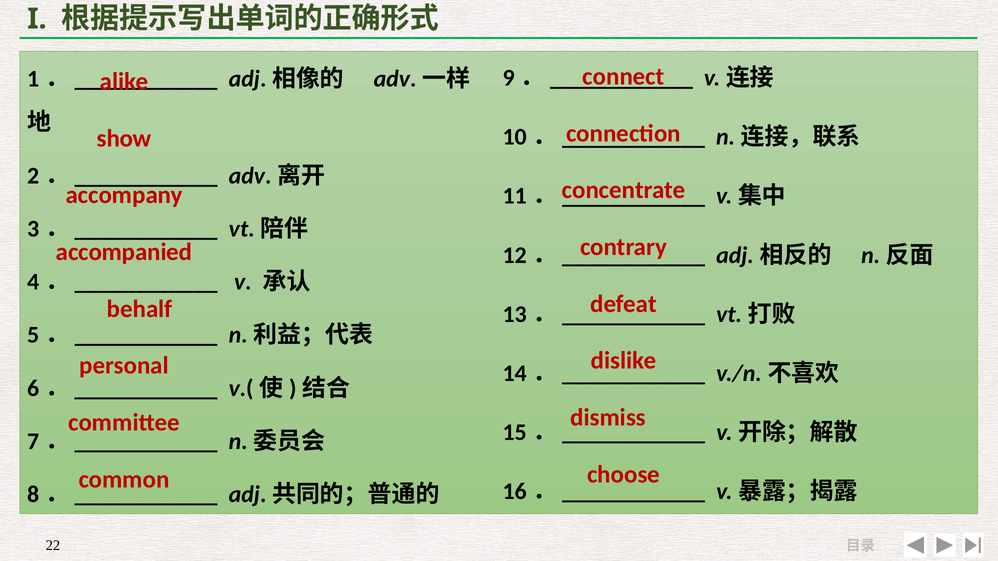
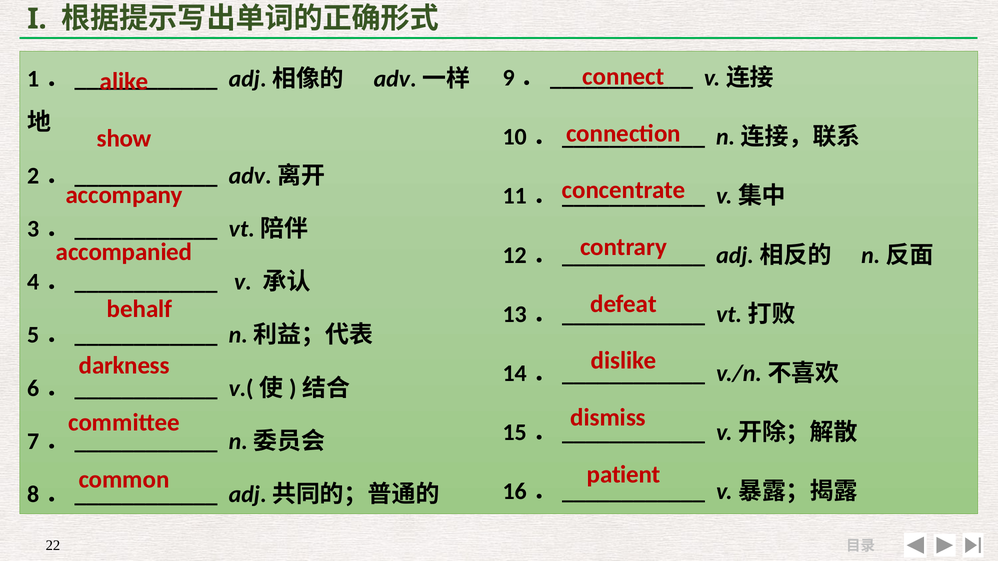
personal: personal -> darkness (124, 366)
choose: choose -> patient (624, 475)
